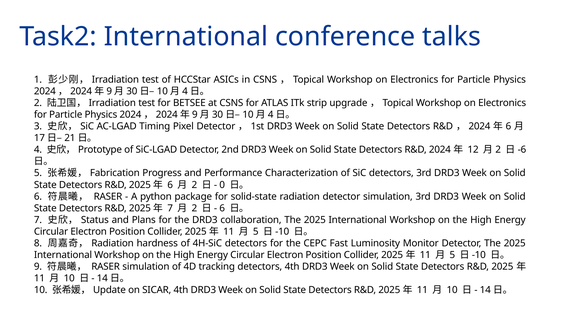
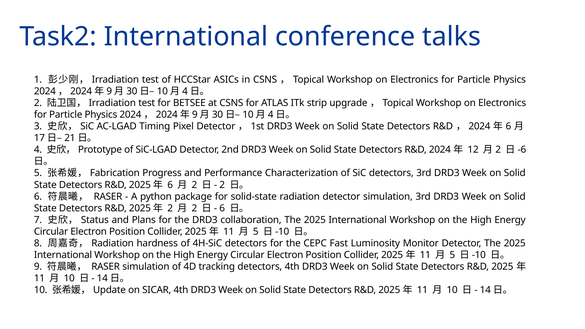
0: 0 -> 2 (222, 185)
7: 7 -> 2 (170, 208)
